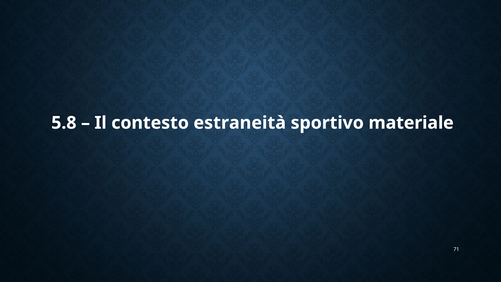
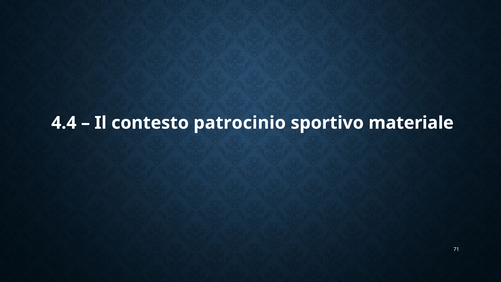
5.8: 5.8 -> 4.4 (64, 123)
estraneità: estraneità -> patrocinio (240, 123)
